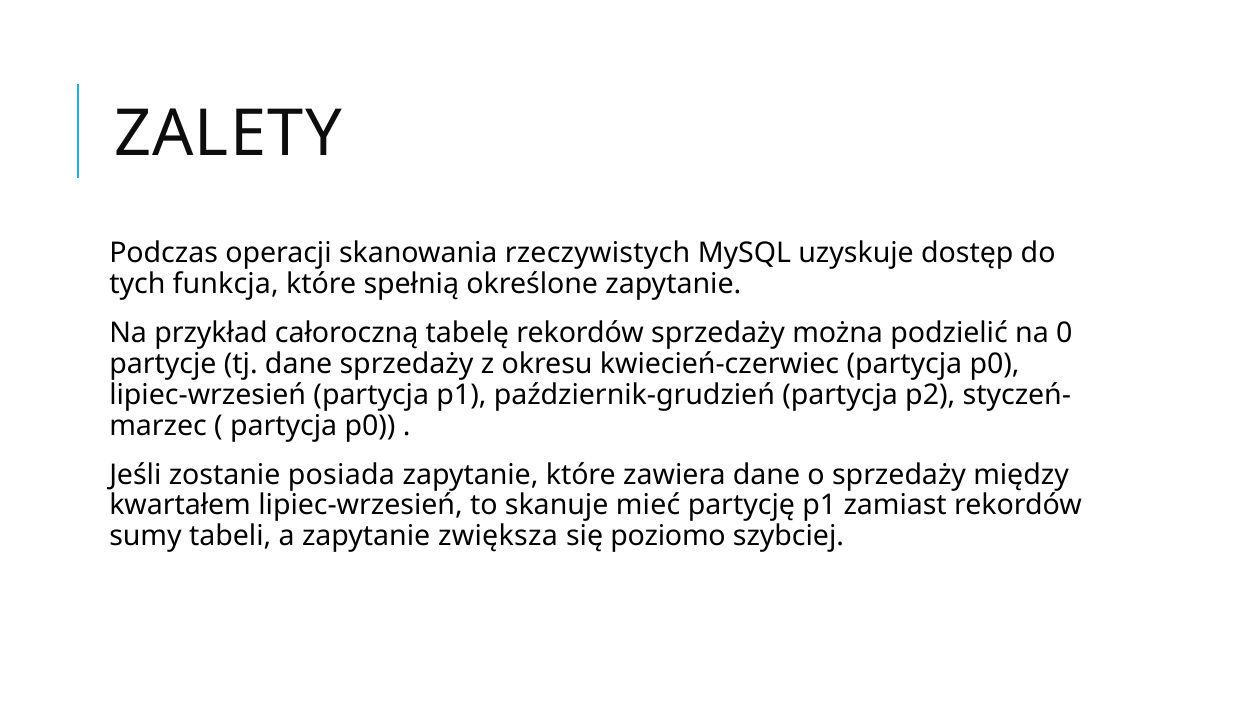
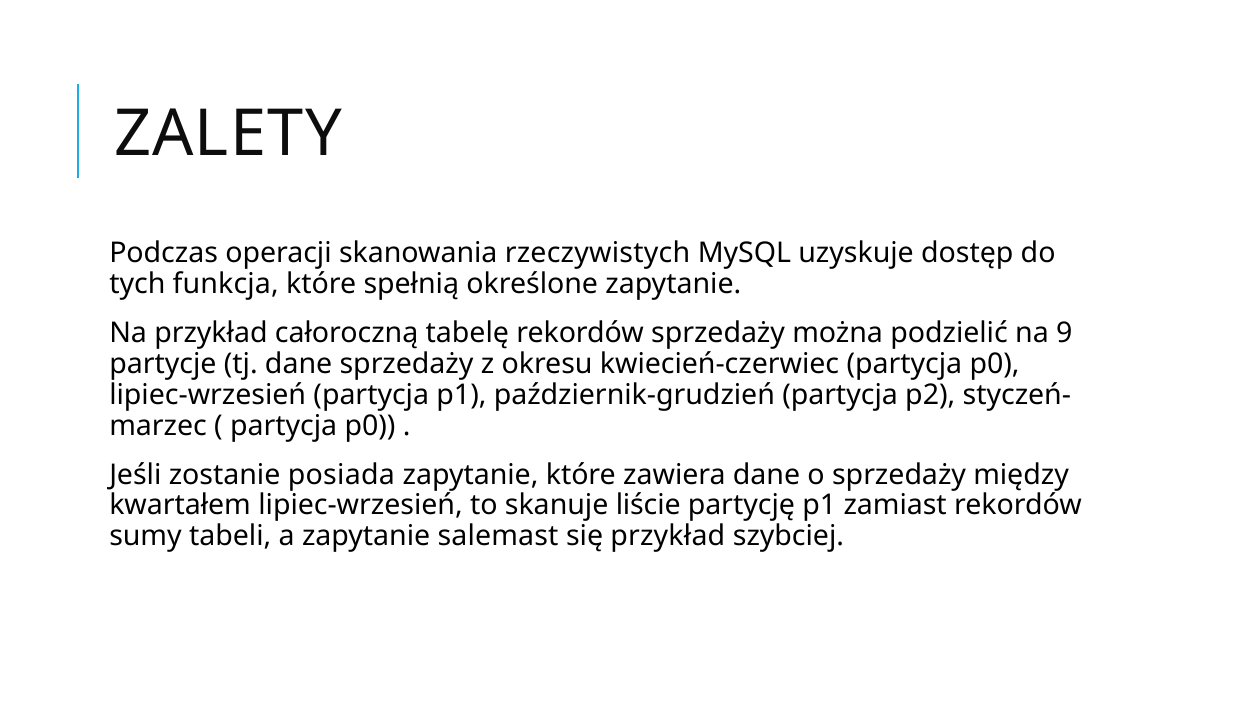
0: 0 -> 9 (1064, 333)
mieć: mieć -> liście (648, 505)
zwiększa: zwiększa -> salemast (498, 536)
się poziomo: poziomo -> przykład (668, 536)
